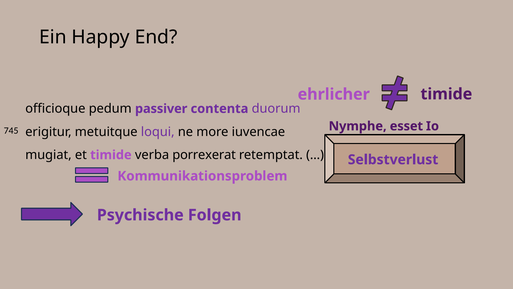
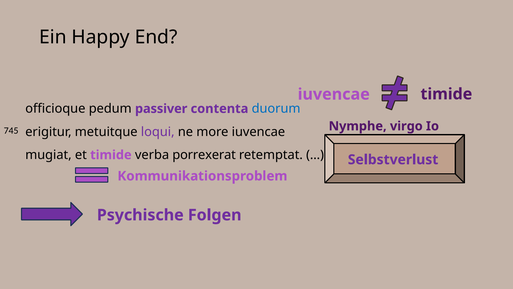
ehrlicher: ehrlicher -> iuvencae (334, 94)
duorum colour: purple -> blue (276, 109)
esset: esset -> virgo (406, 126)
